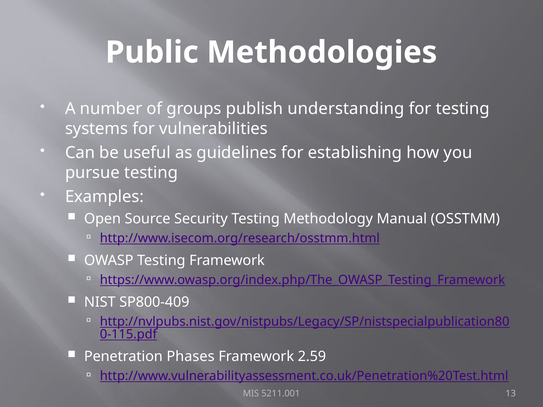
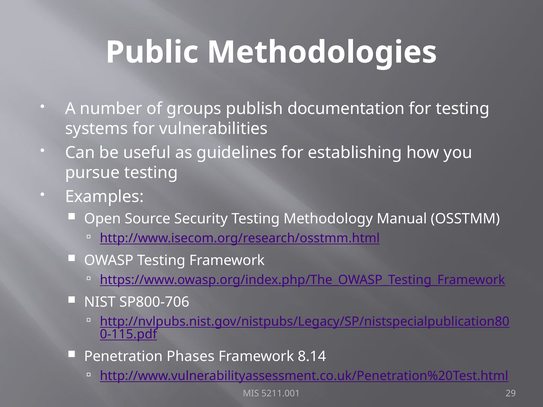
understanding: understanding -> documentation (346, 109)
SP800-409: SP800-409 -> SP800-706 (154, 302)
2.59: 2.59 -> 8.14 (312, 357)
13: 13 -> 29 (511, 394)
